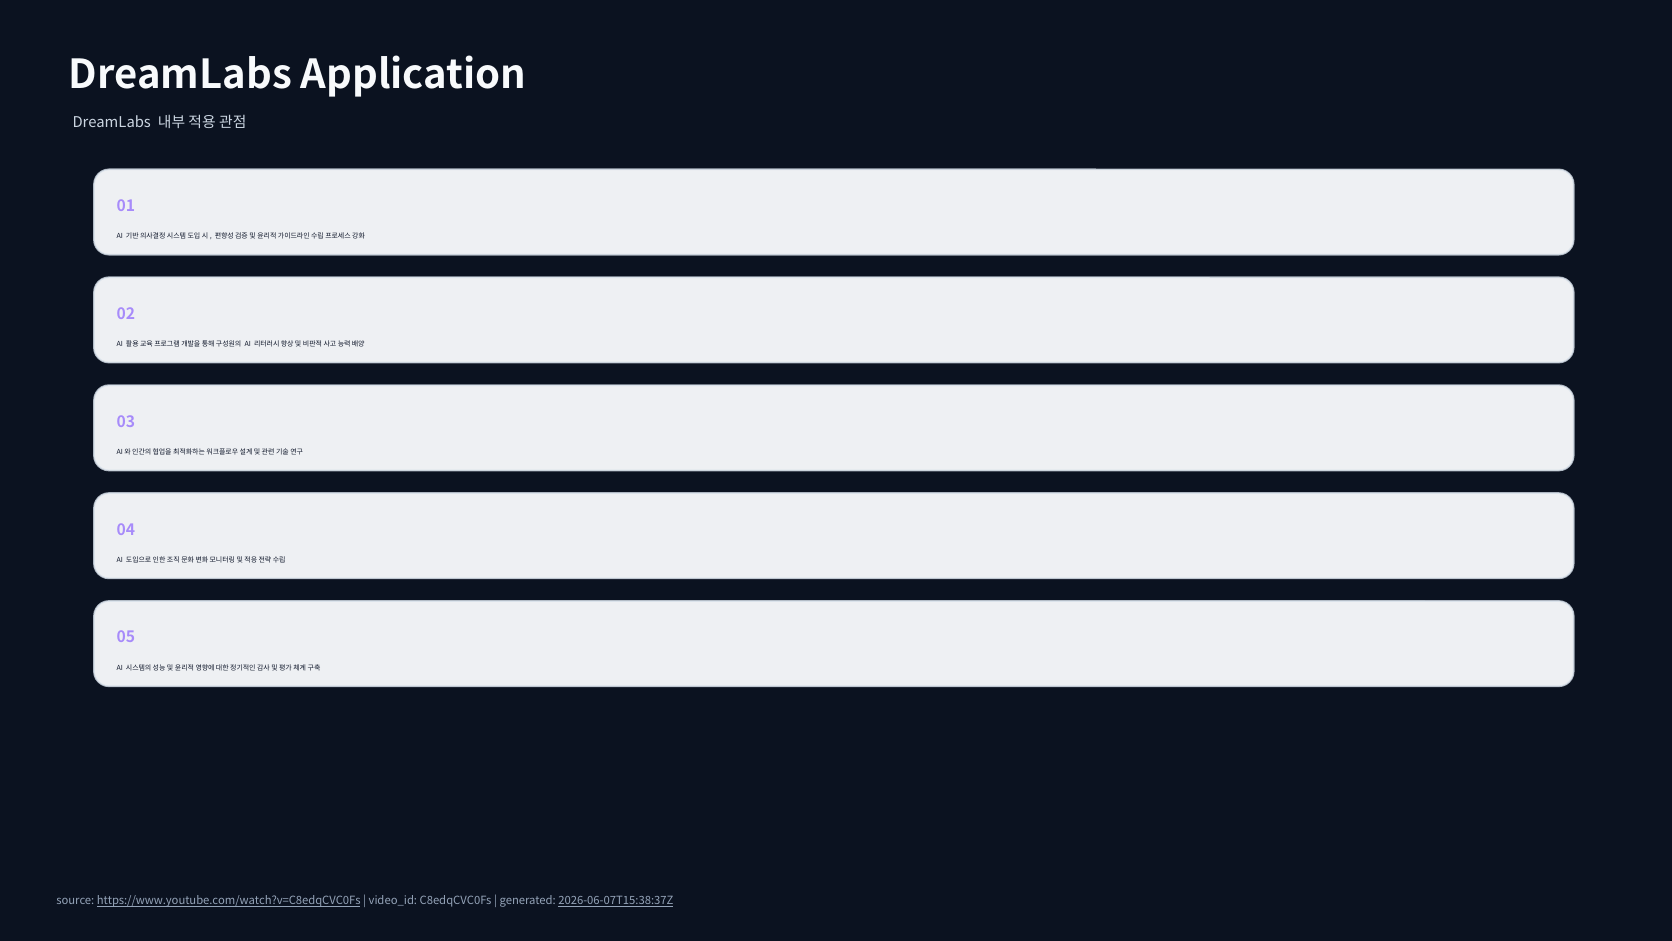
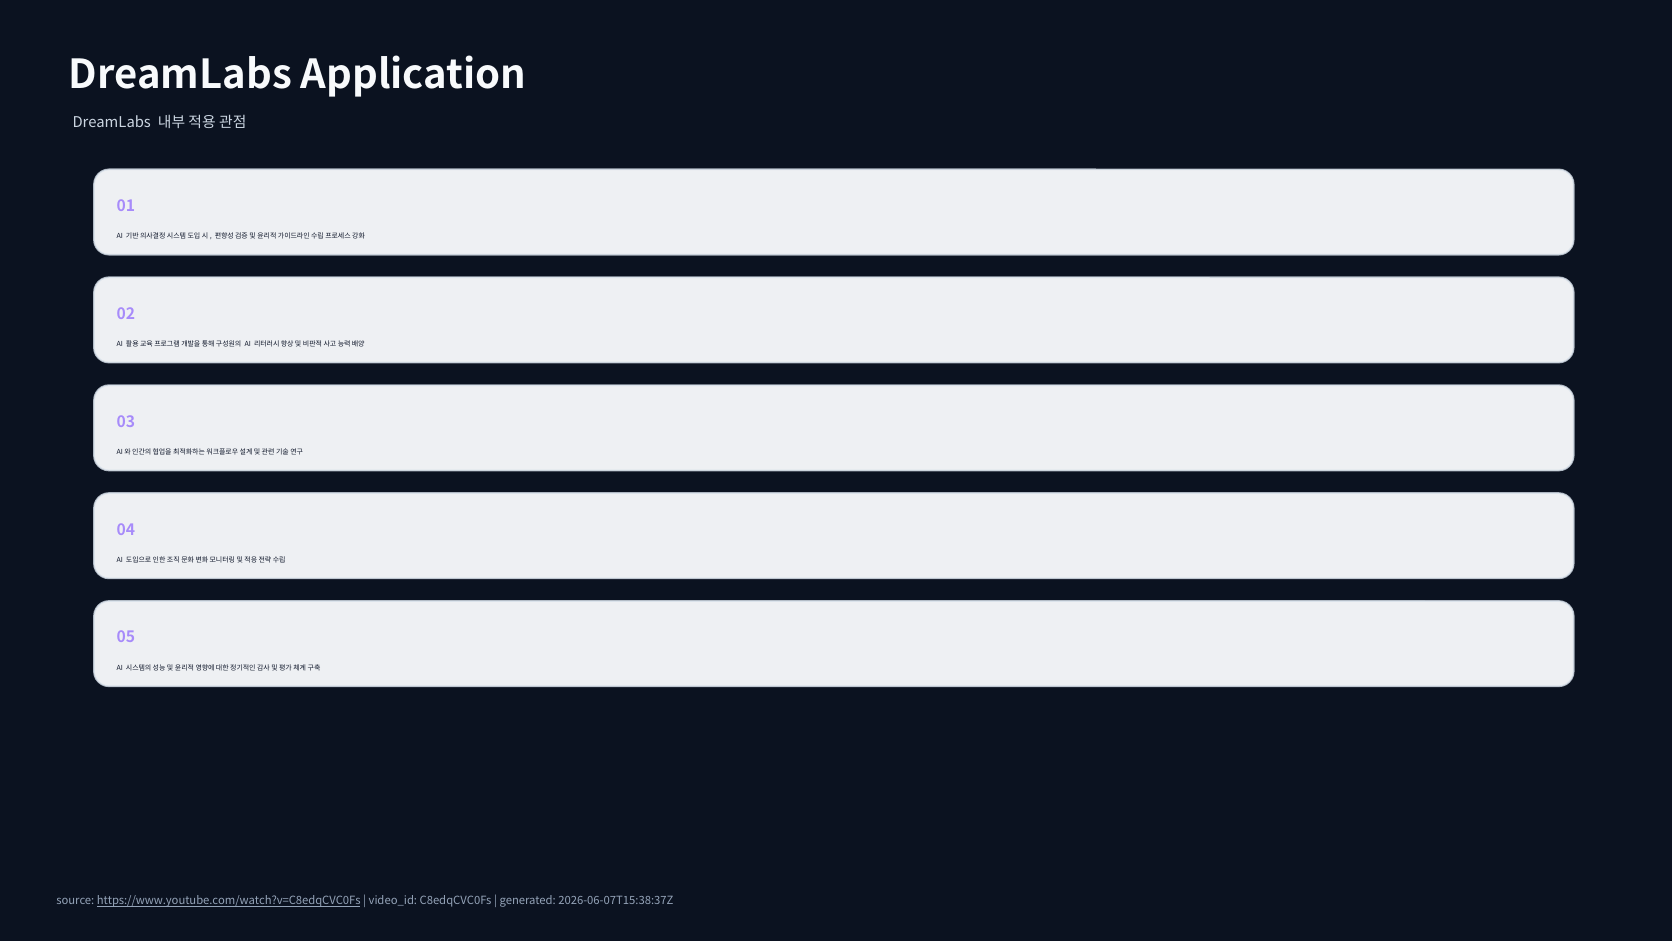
2026-06-07T15:38:37Z underline: present -> none (616, 901)
